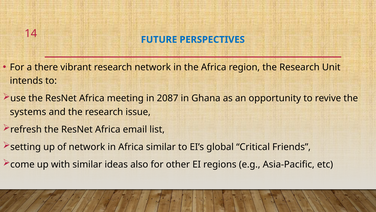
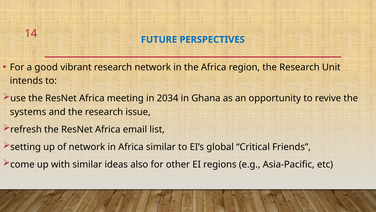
there: there -> good (46, 67)
2087: 2087 -> 2034 (168, 98)
